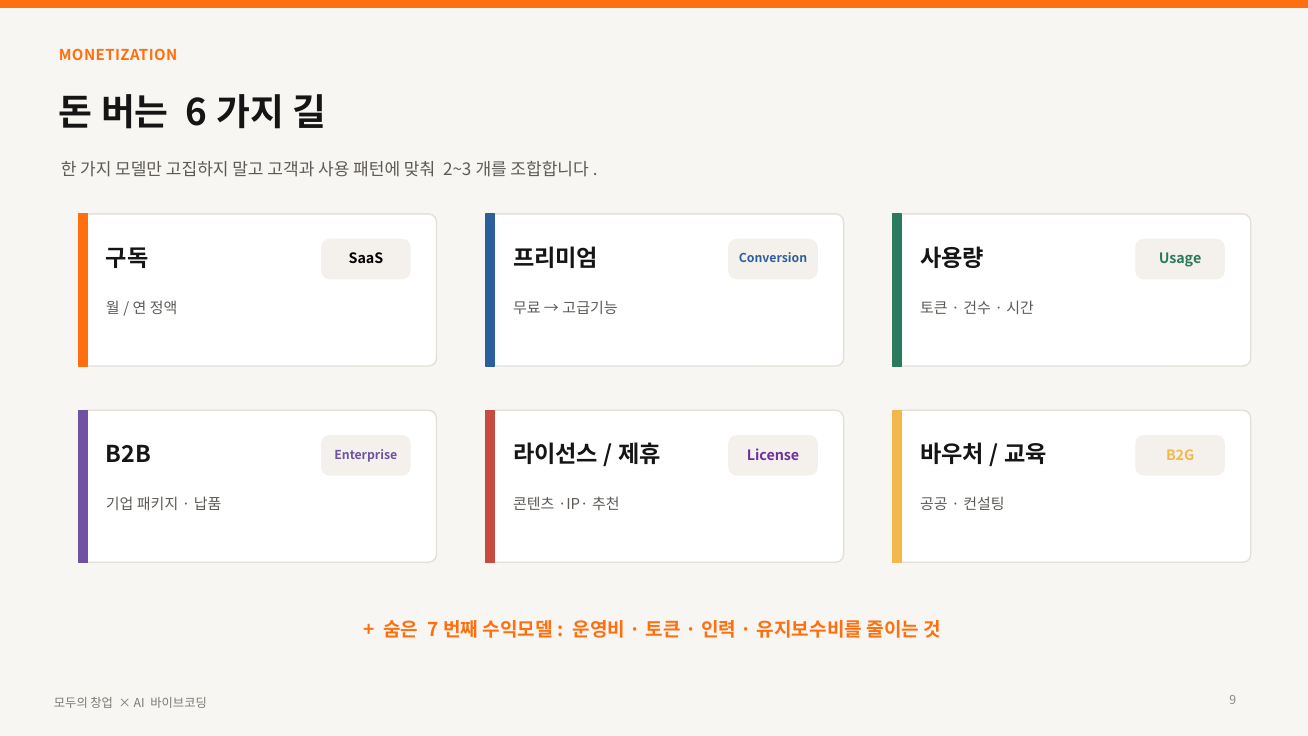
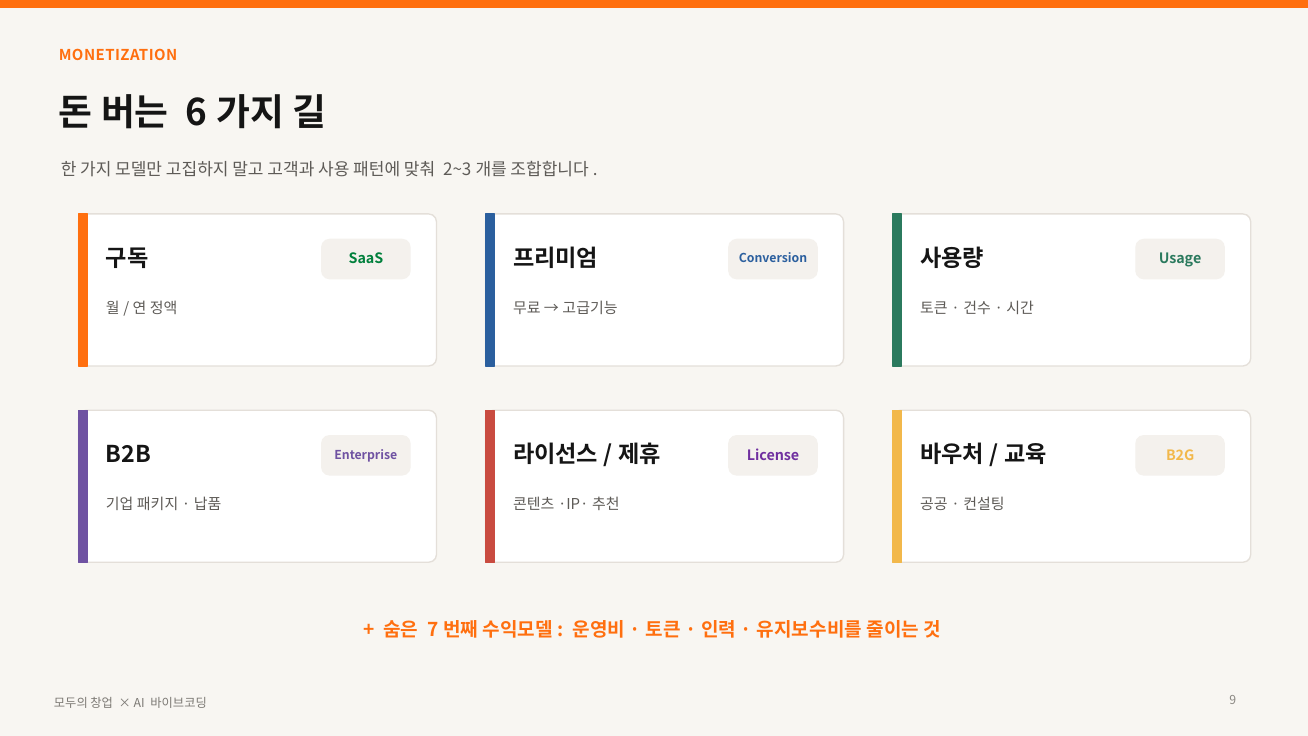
SaaS colour: black -> green (366, 259)
